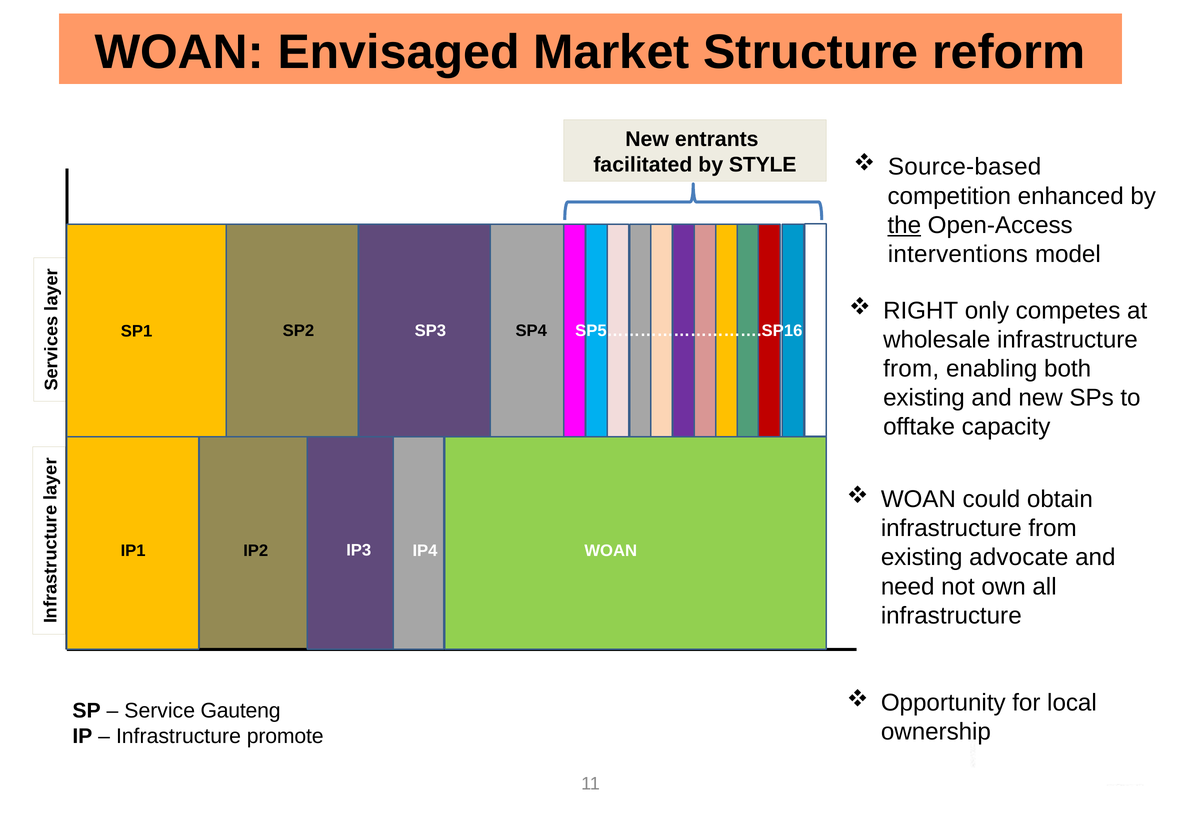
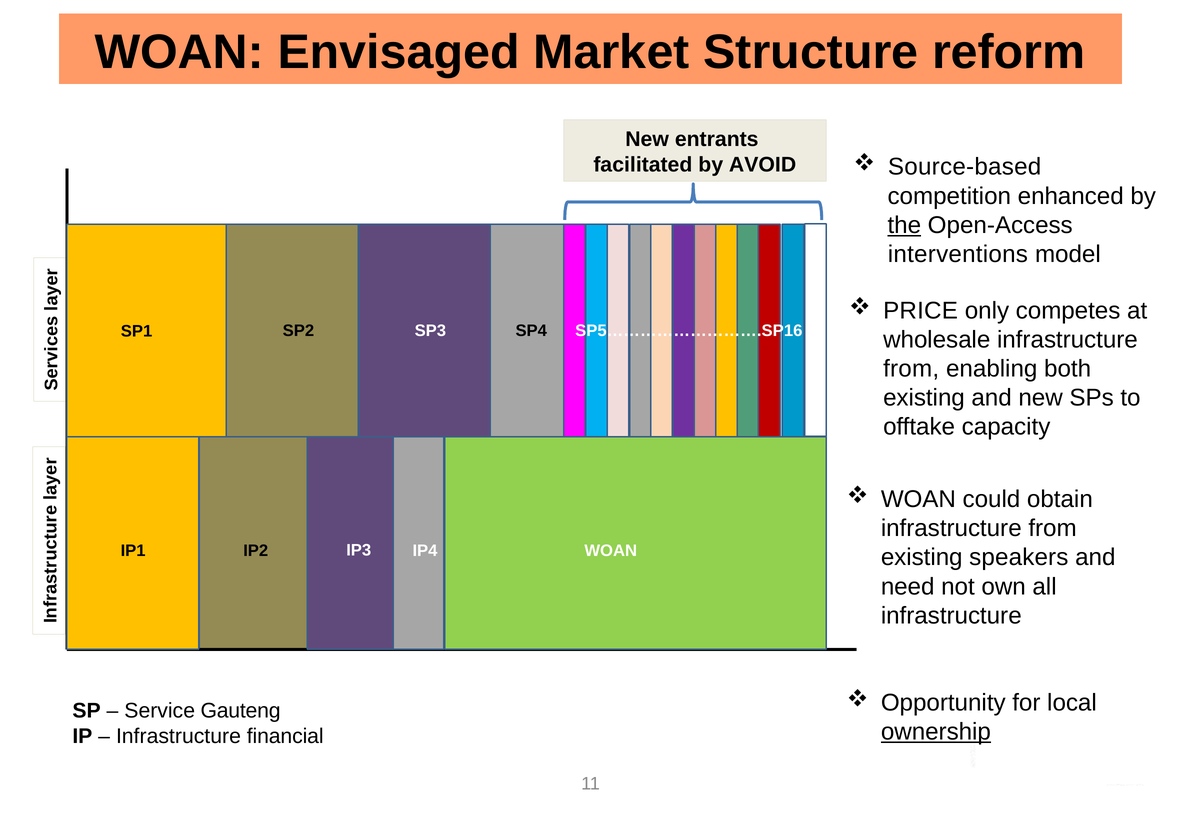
STYLE: STYLE -> AVOID (763, 165)
RIGHT: RIGHT -> PRICE (921, 311)
advocate: advocate -> speakers (1019, 557)
ownership underline: none -> present (936, 732)
promote: promote -> financial (285, 736)
